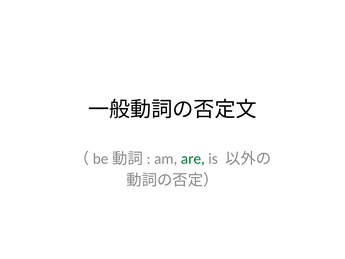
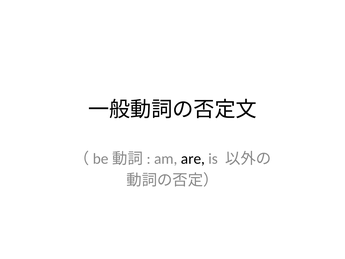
are colour: green -> black (193, 159)
